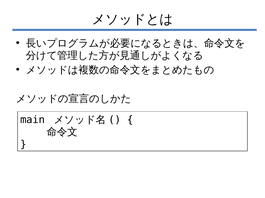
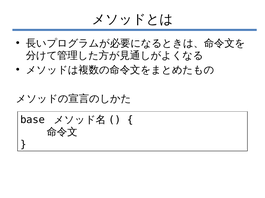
main: main -> base (33, 120)
